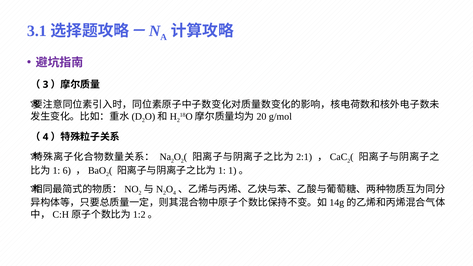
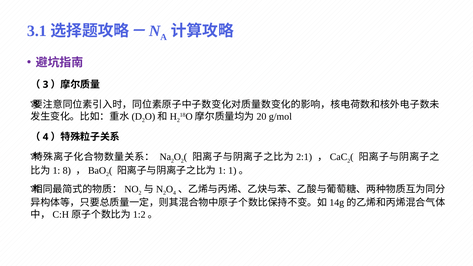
6: 6 -> 8 (67, 171)
